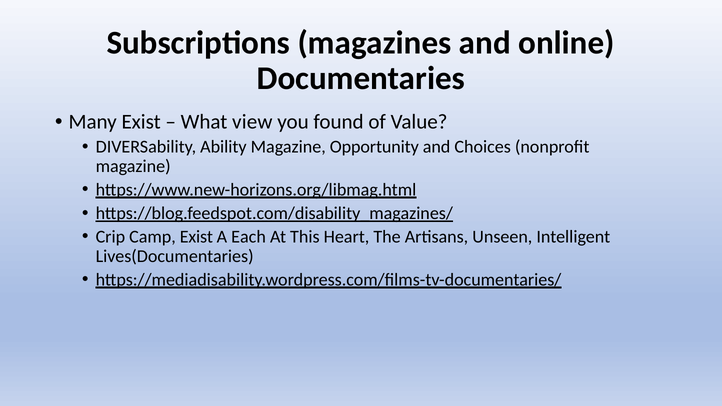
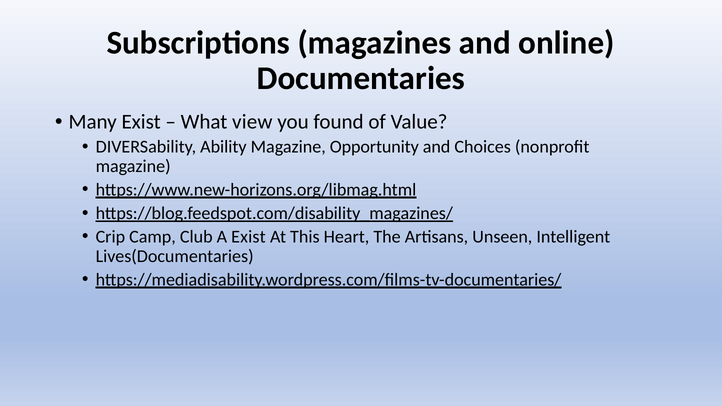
Camp Exist: Exist -> Club (196, 237)
A Each: Each -> Exist (248, 237)
